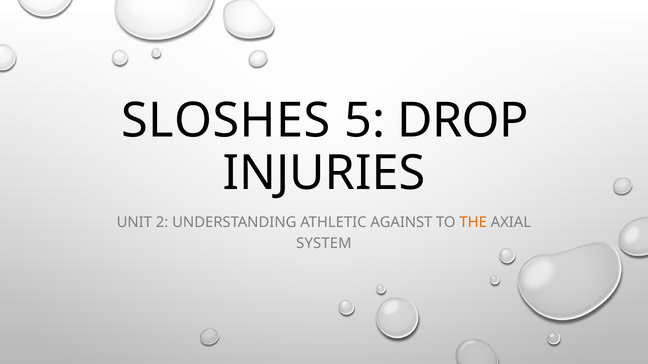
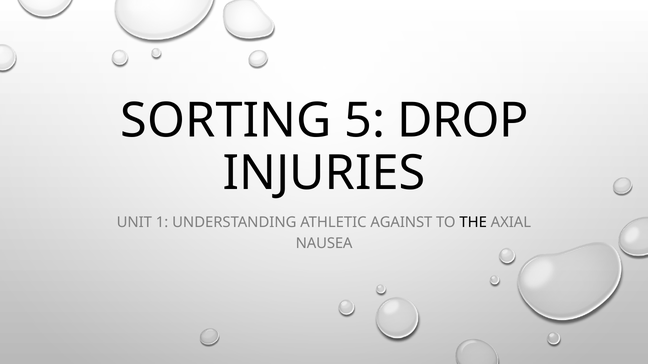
SLOSHES: SLOSHES -> SORTING (226, 121)
2: 2 -> 1 (162, 222)
THE colour: orange -> black (473, 222)
SYSTEM: SYSTEM -> NAUSEA (324, 244)
